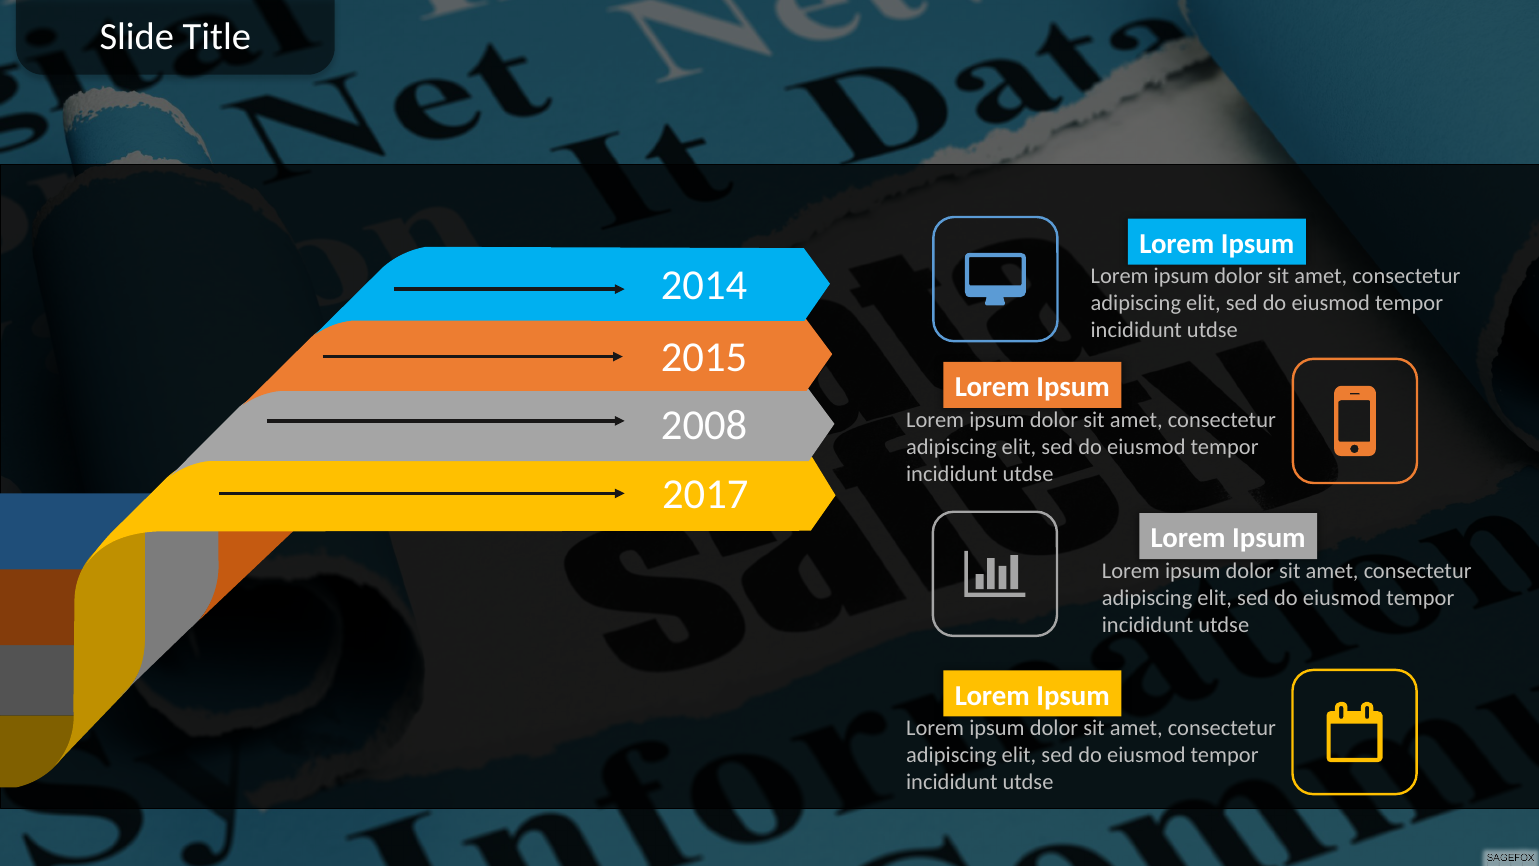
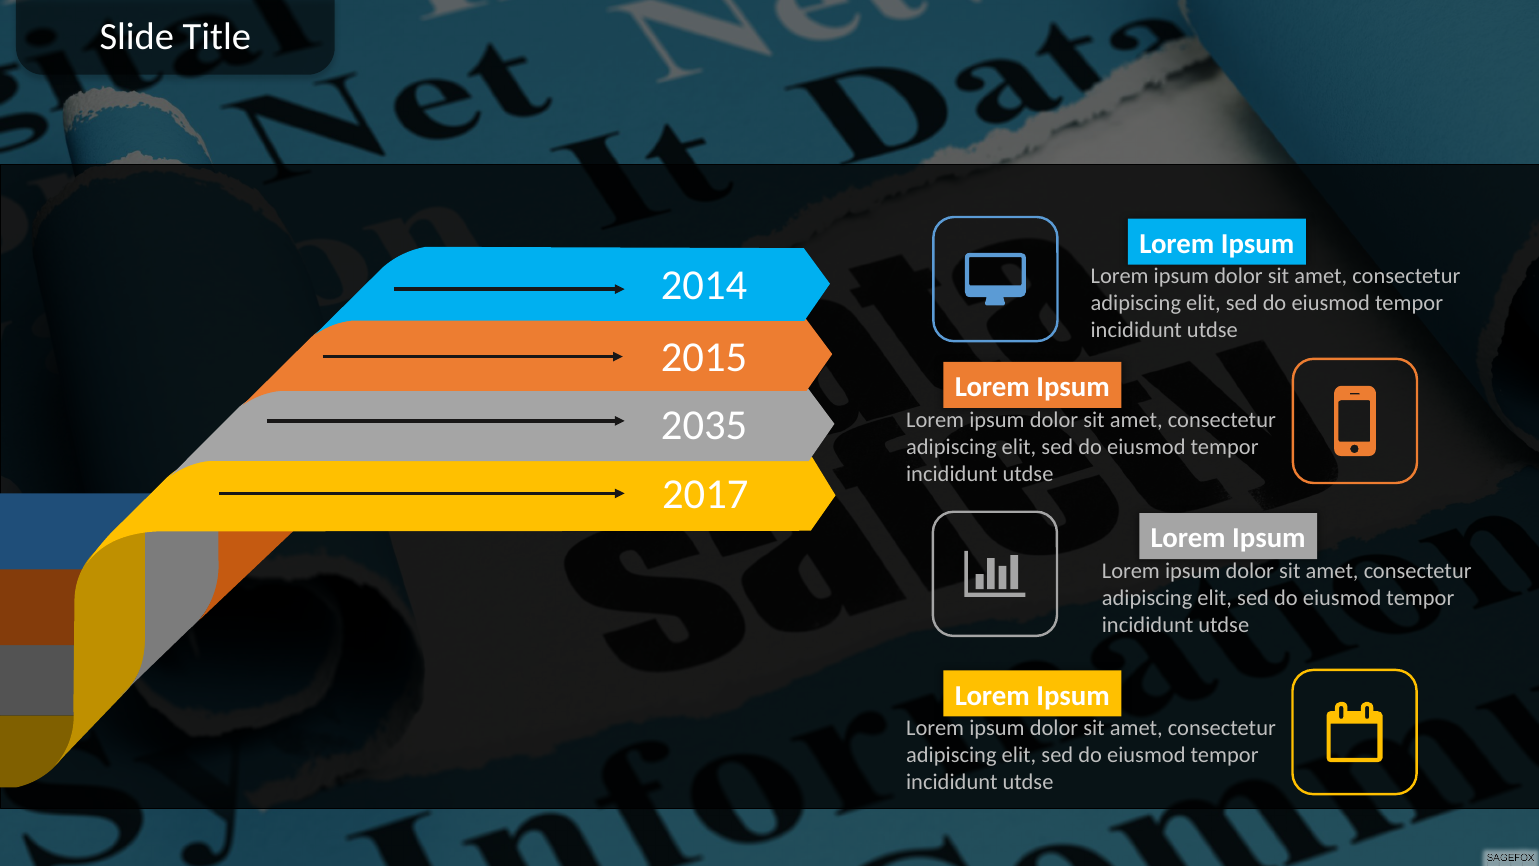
2008: 2008 -> 2035 (704, 425)
